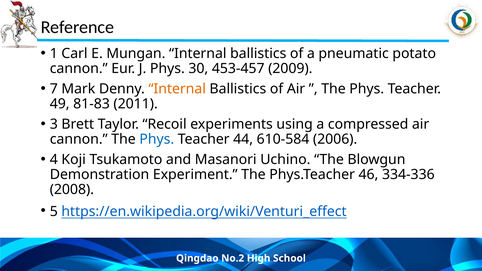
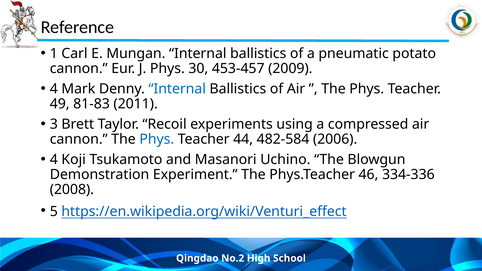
7: 7 -> 4 (54, 89)
Internal colour: orange -> blue (177, 89)
610-584: 610-584 -> 482-584 (283, 139)
